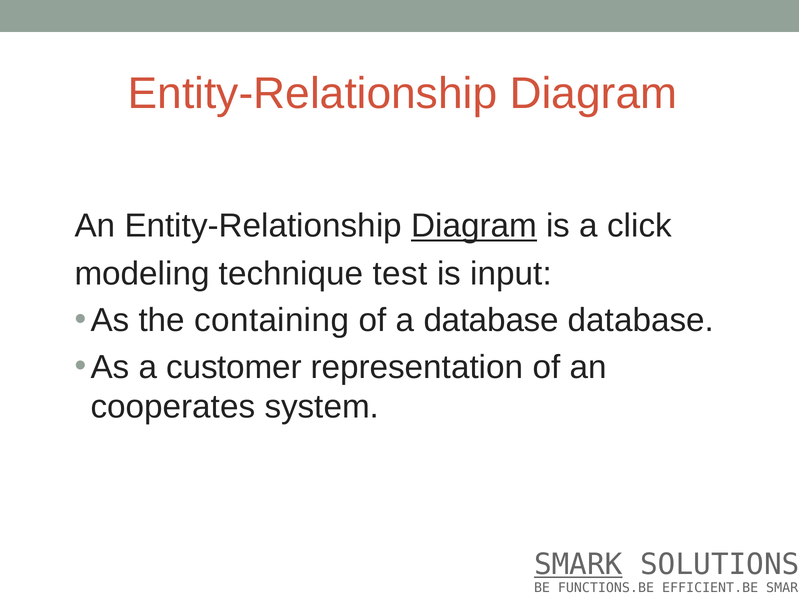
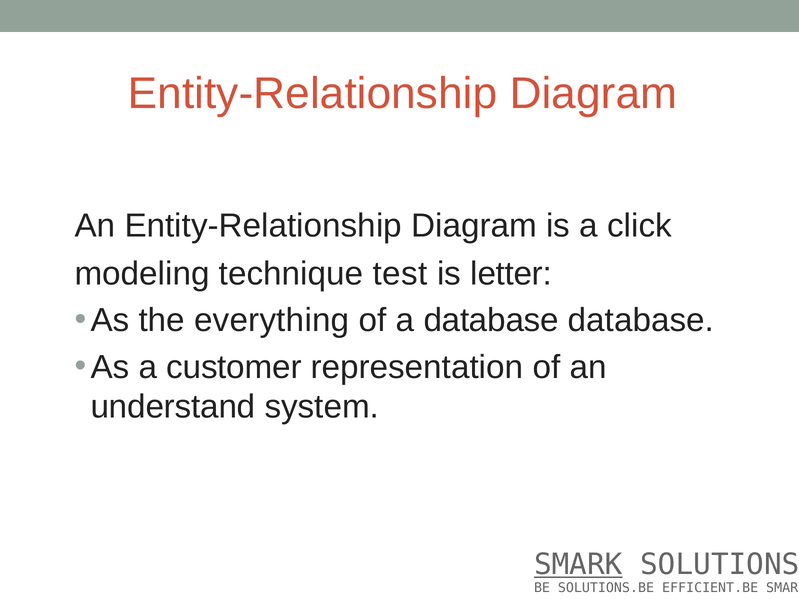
Diagram underline: present -> none (474, 226)
input: input -> letter (511, 274)
containing: containing -> everything (272, 321)
cooperates: cooperates -> understand (173, 407)
FUNCTIONS.BE: FUNCTIONS.BE -> SOLUTIONS.BE (606, 588)
